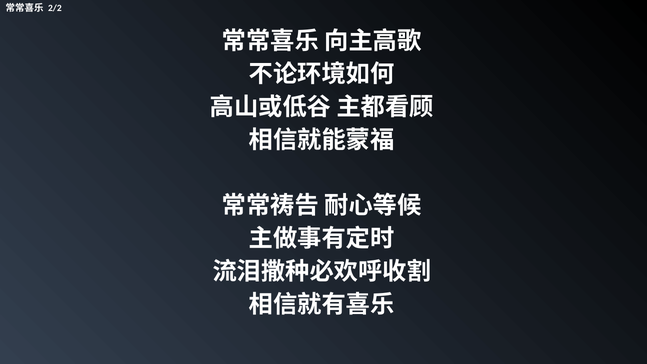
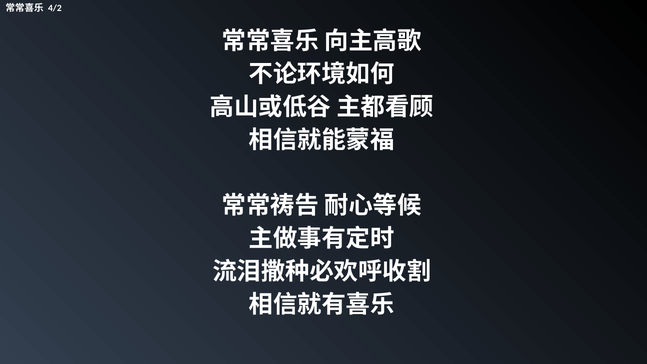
2/2: 2/2 -> 4/2 (55, 8)
